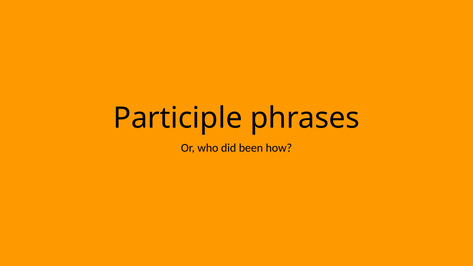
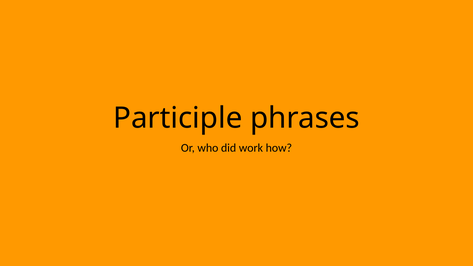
been: been -> work (251, 148)
